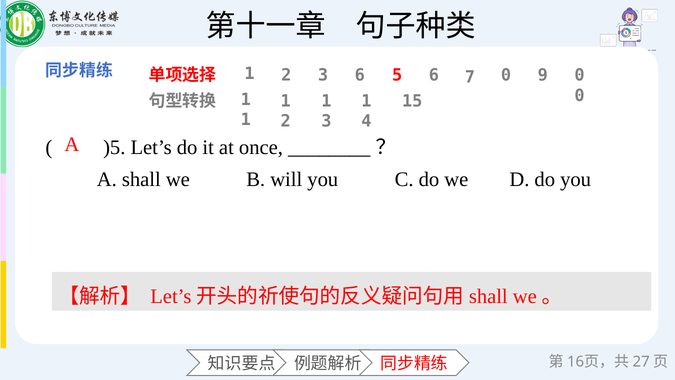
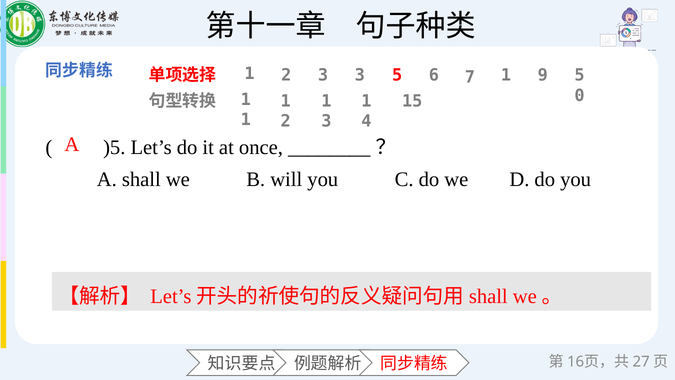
3 6: 6 -> 3 (360, 75)
7 0: 0 -> 1 (506, 75)
9 0: 0 -> 5 (580, 75)
